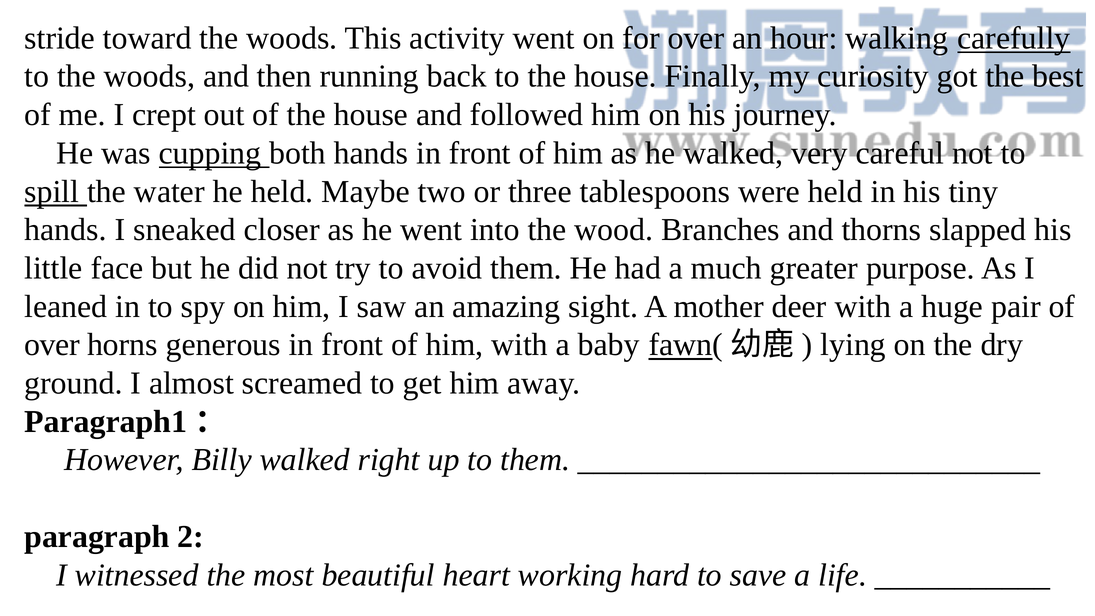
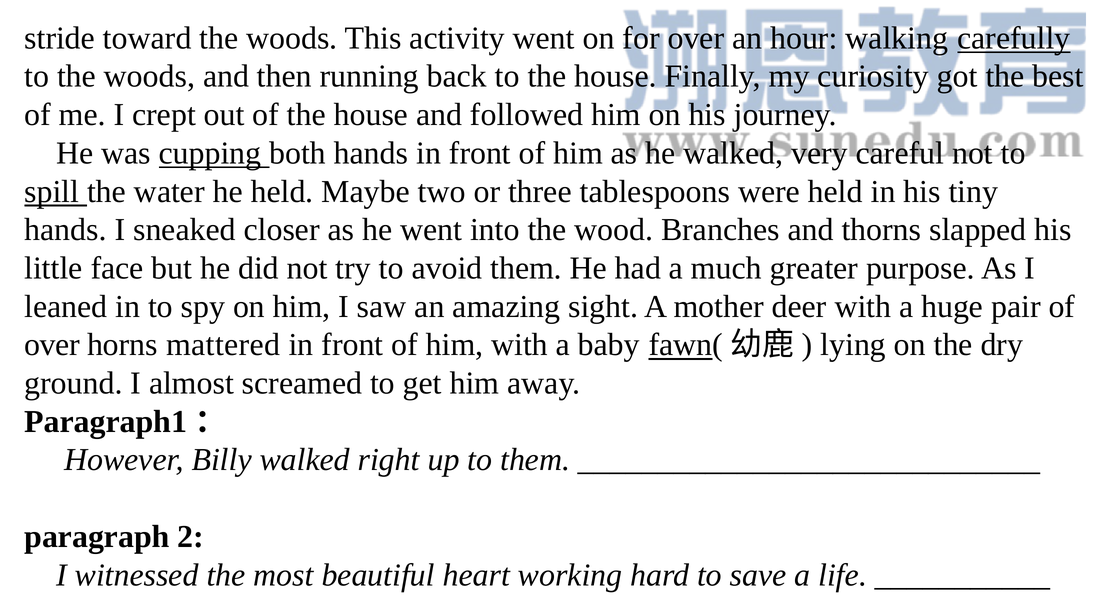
generous: generous -> mattered (223, 345)
